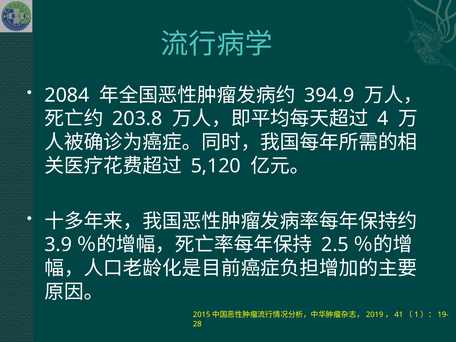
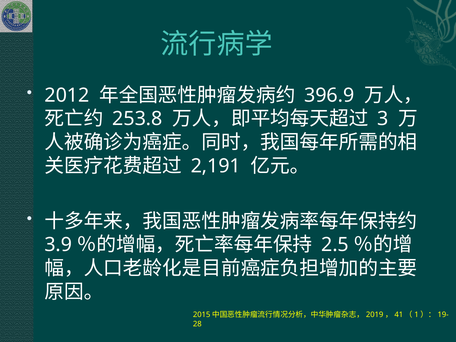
2084: 2084 -> 2012 (67, 95)
394.9: 394.9 -> 396.9 (329, 95)
203.8: 203.8 -> 253.8 (137, 119)
4: 4 -> 3 (383, 119)
5,120: 5,120 -> 2,191 (216, 166)
